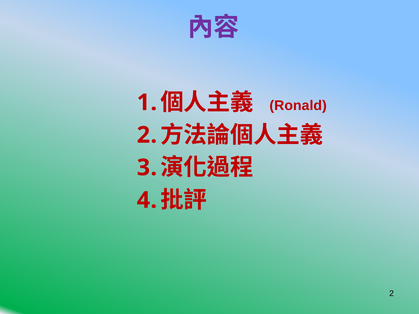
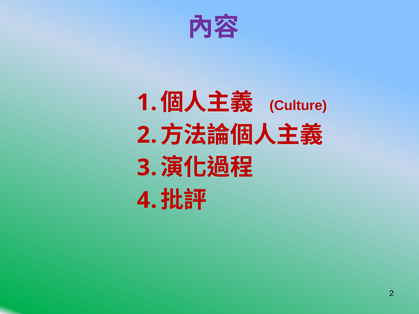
Ronald: Ronald -> Culture (298, 106)
